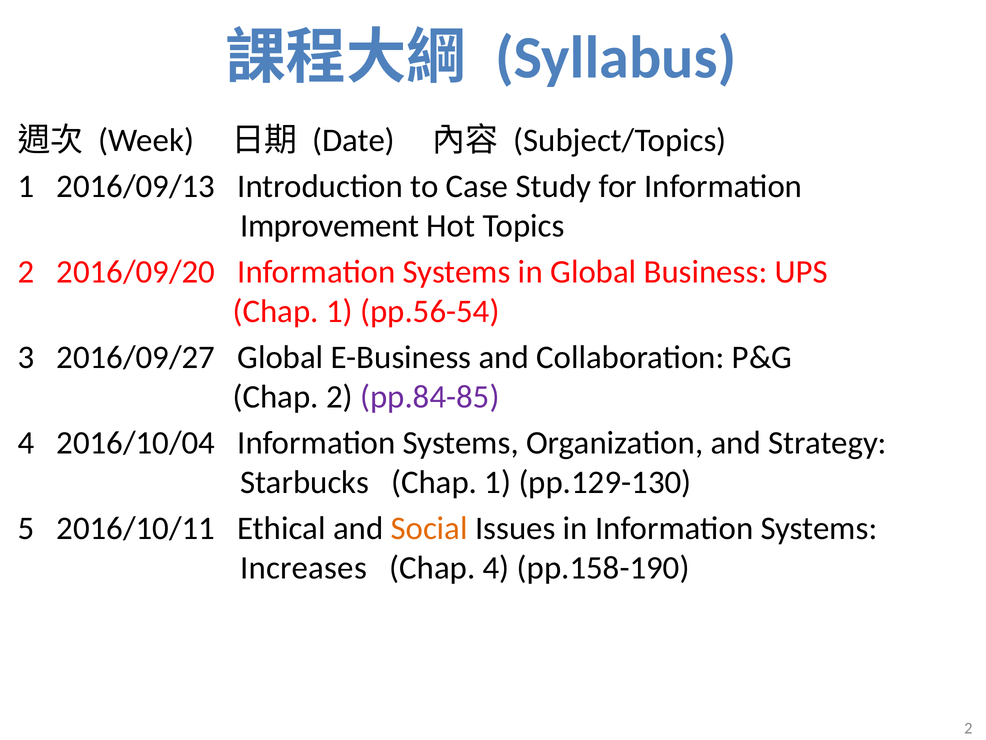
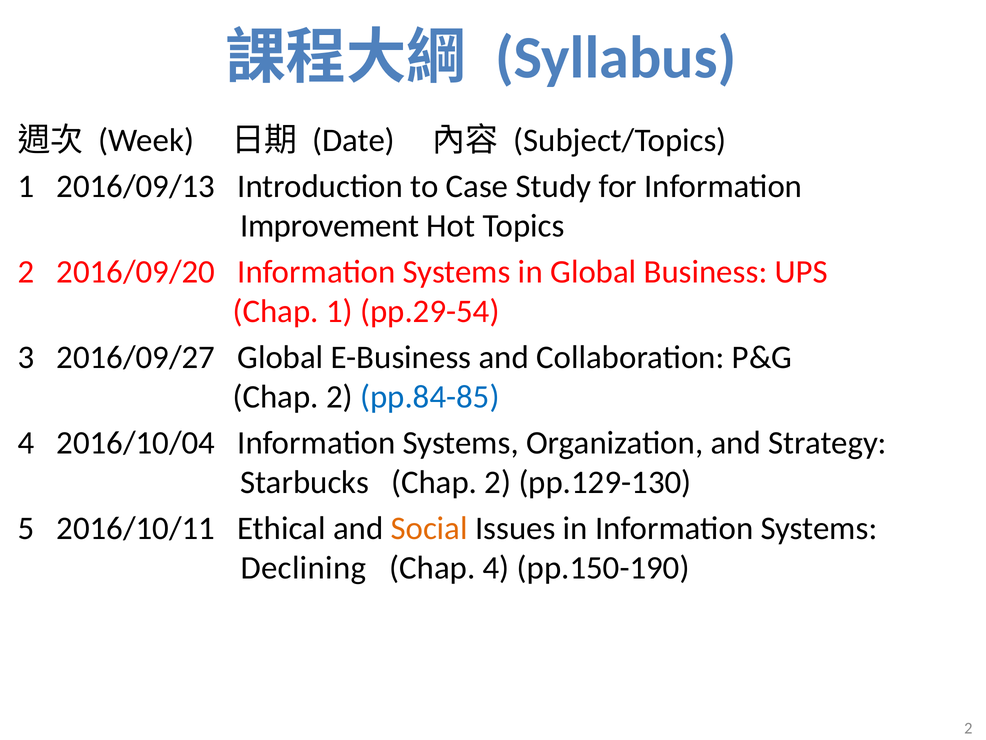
pp.56-54: pp.56-54 -> pp.29-54 (430, 311)
pp.84-85 colour: purple -> blue (430, 397)
Starbucks Chap 1: 1 -> 2 (498, 482)
Increases: Increases -> Declining (303, 568)
pp.158-190: pp.158-190 -> pp.150-190 (603, 568)
